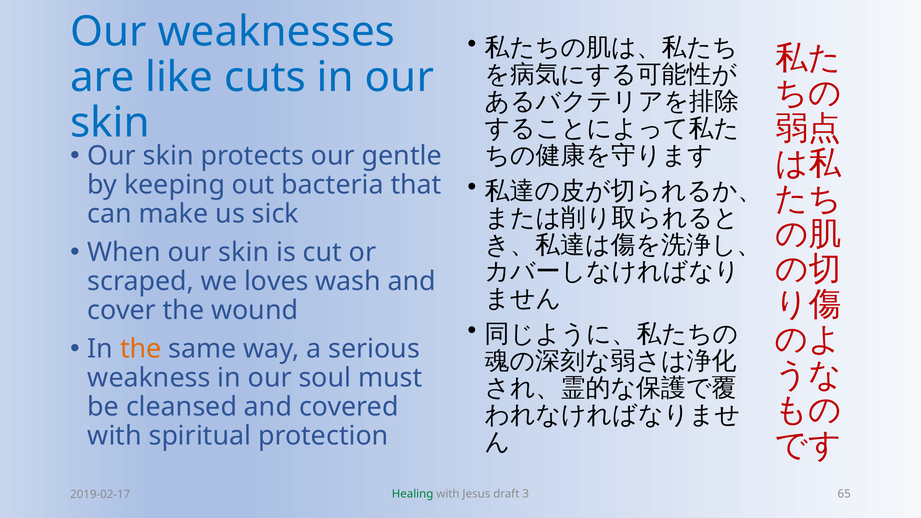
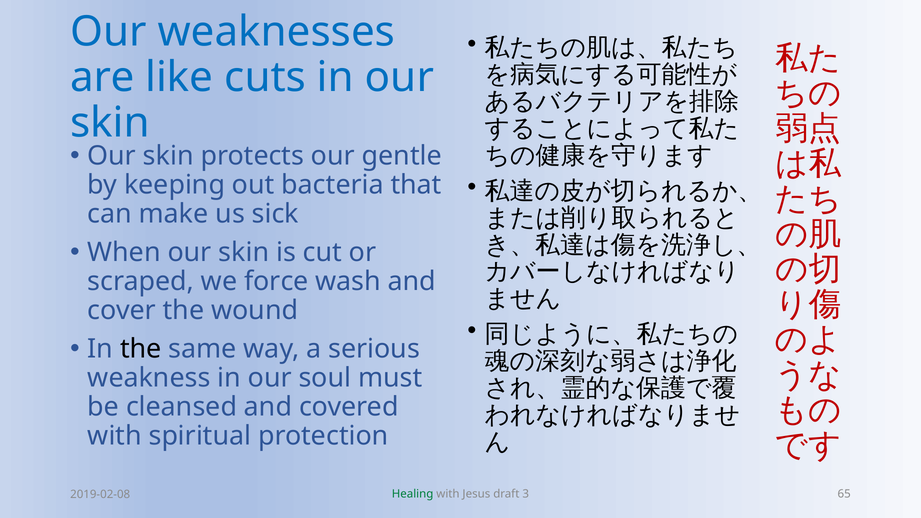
loves: loves -> force (276, 281)
the colour: orange -> black (141, 349)
2019-02-17: 2019-02-17 -> 2019-02-08 (100, 495)
